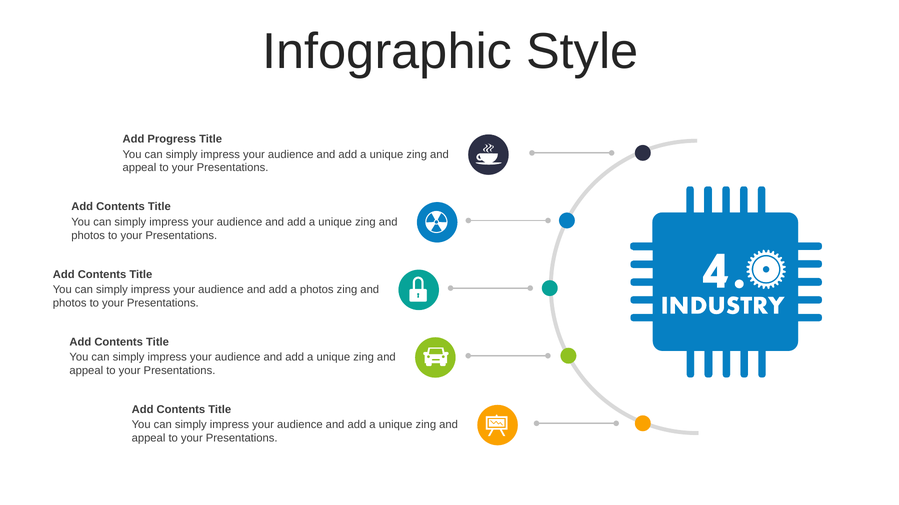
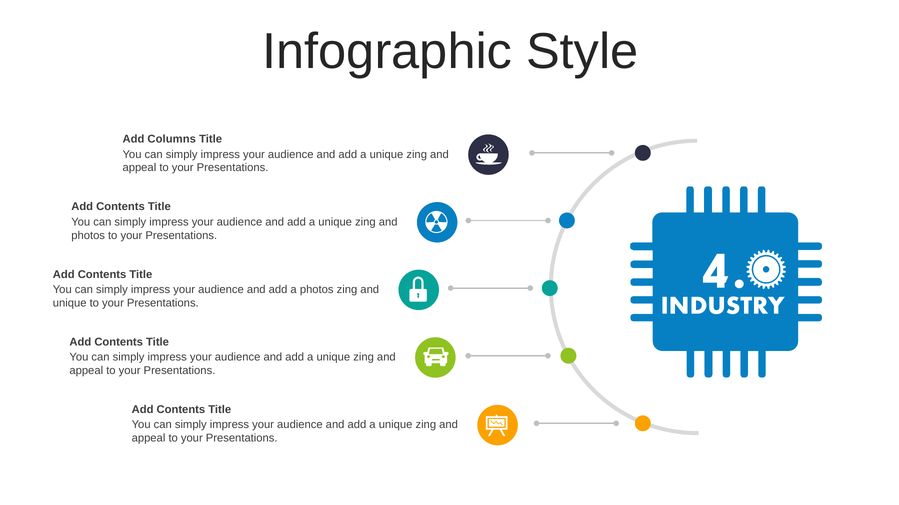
Progress: Progress -> Columns (172, 139)
photos: photos -> unique (70, 303)
